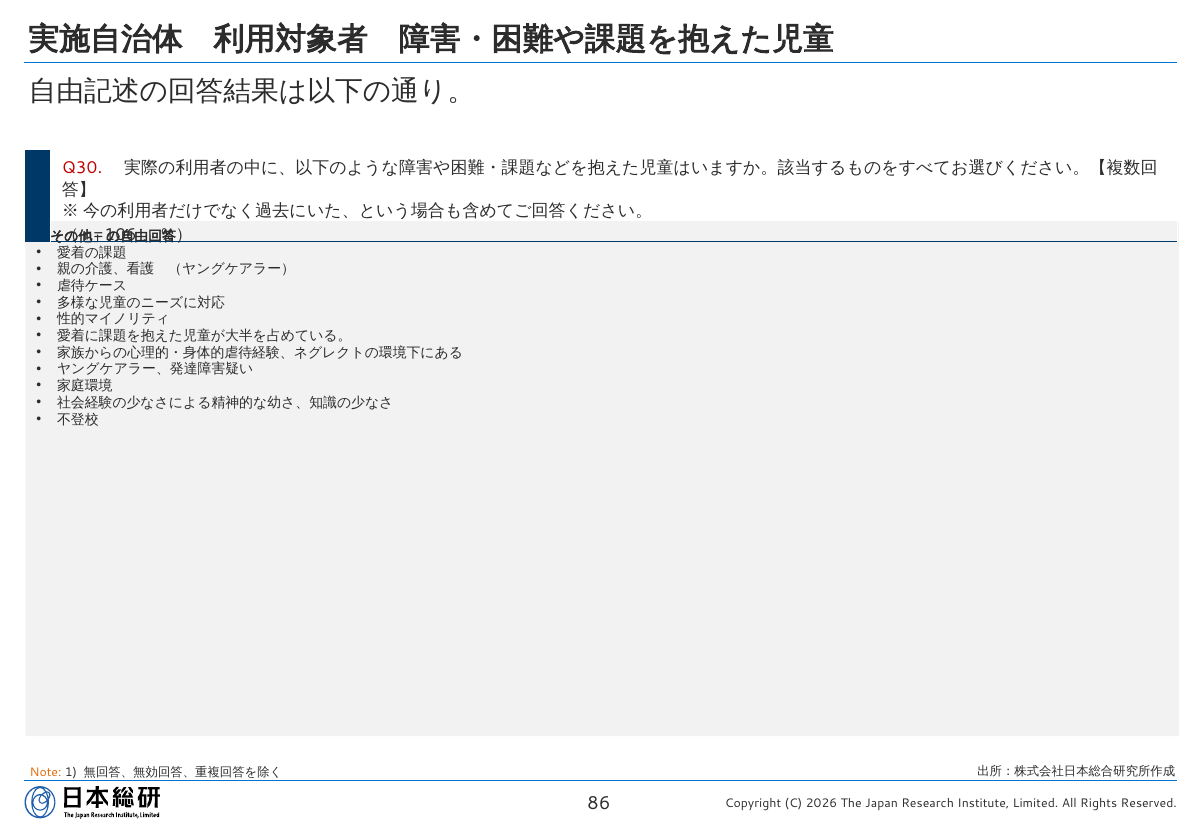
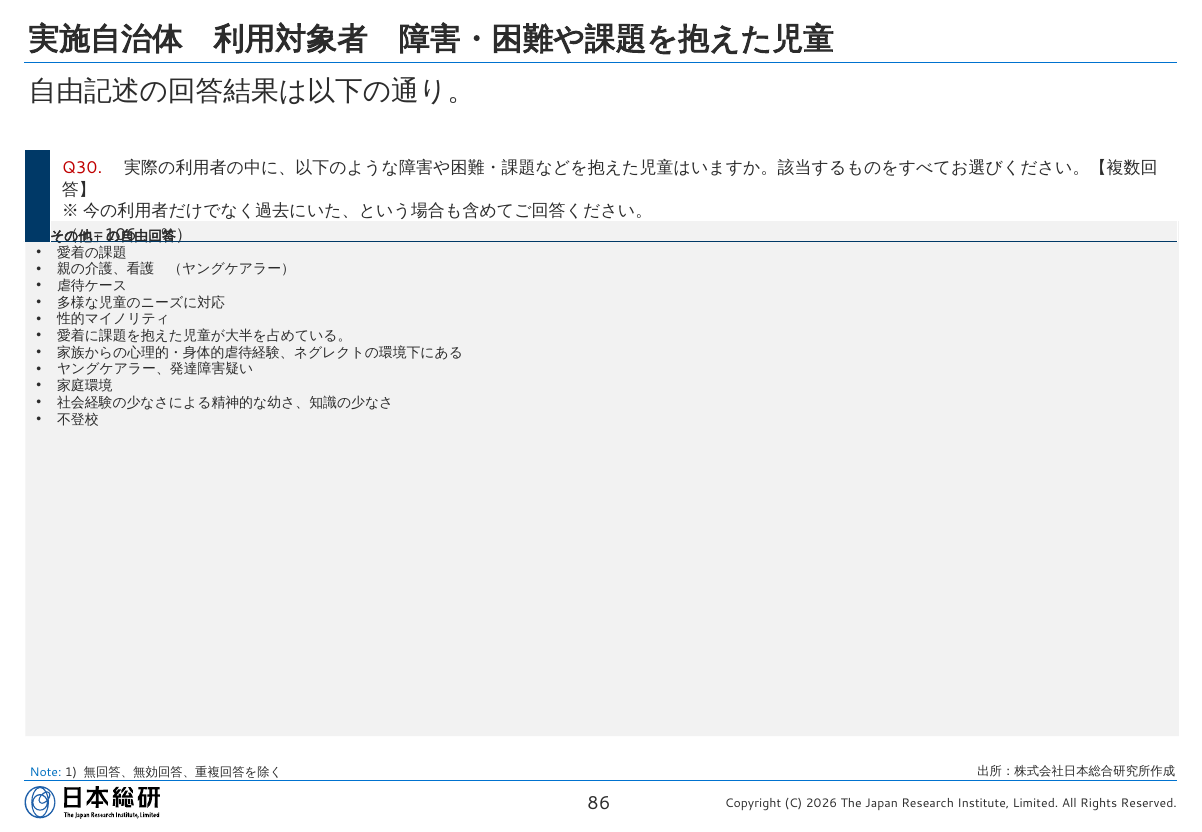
Note colour: orange -> blue (46, 772)
